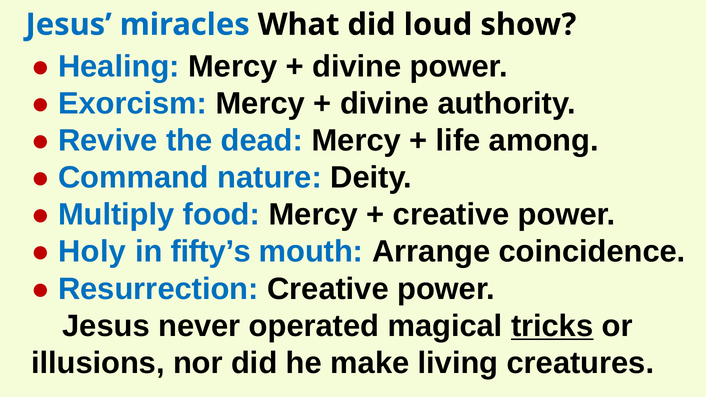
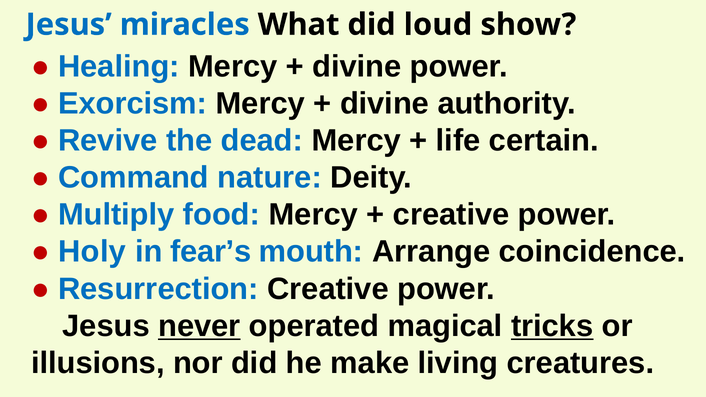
among: among -> certain (544, 141)
fifty’s: fifty’s -> fear’s (211, 252)
never underline: none -> present (199, 326)
